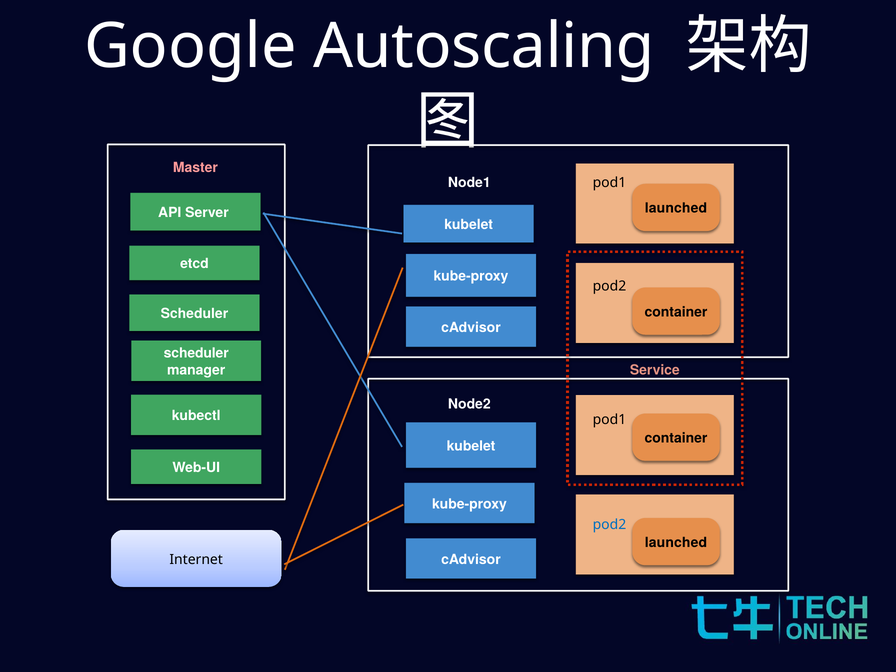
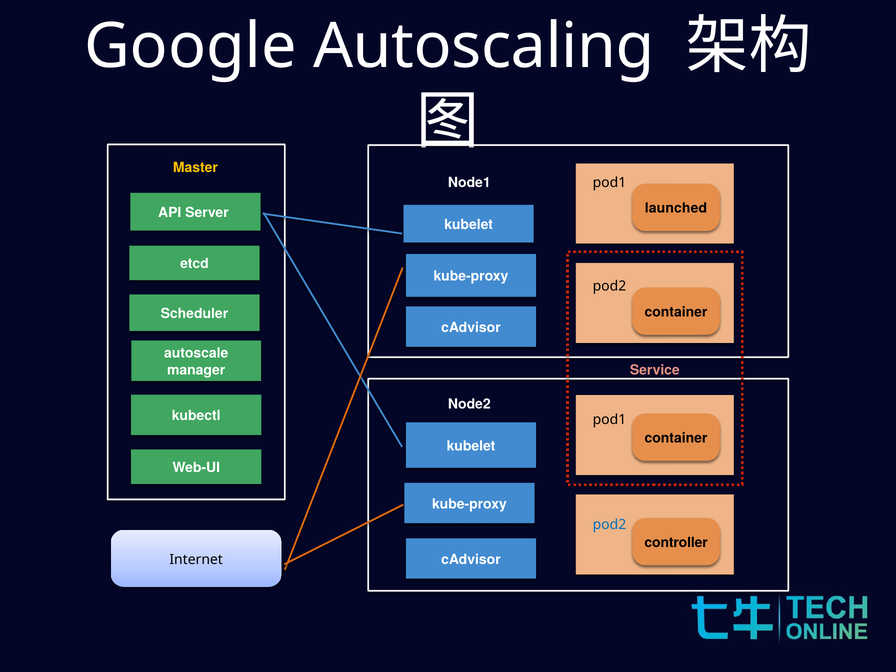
Master colour: pink -> yellow (195, 168)
scheduler: scheduler -> autoscale (196, 353)
launched: launched -> controller (676, 543)
